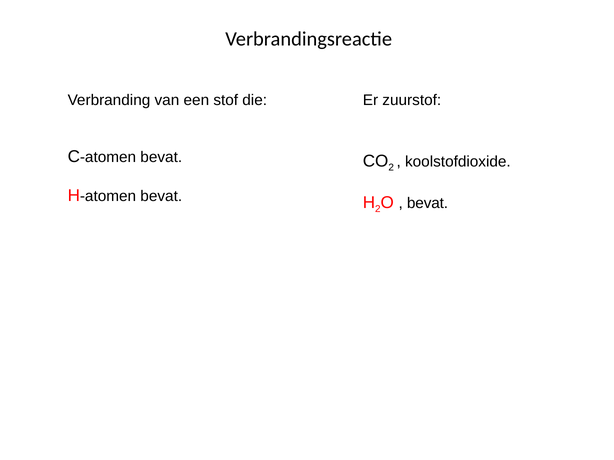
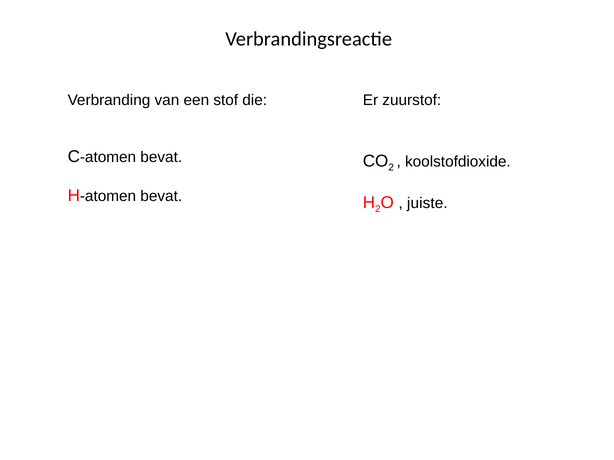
bevat: bevat -> juiste (427, 203)
